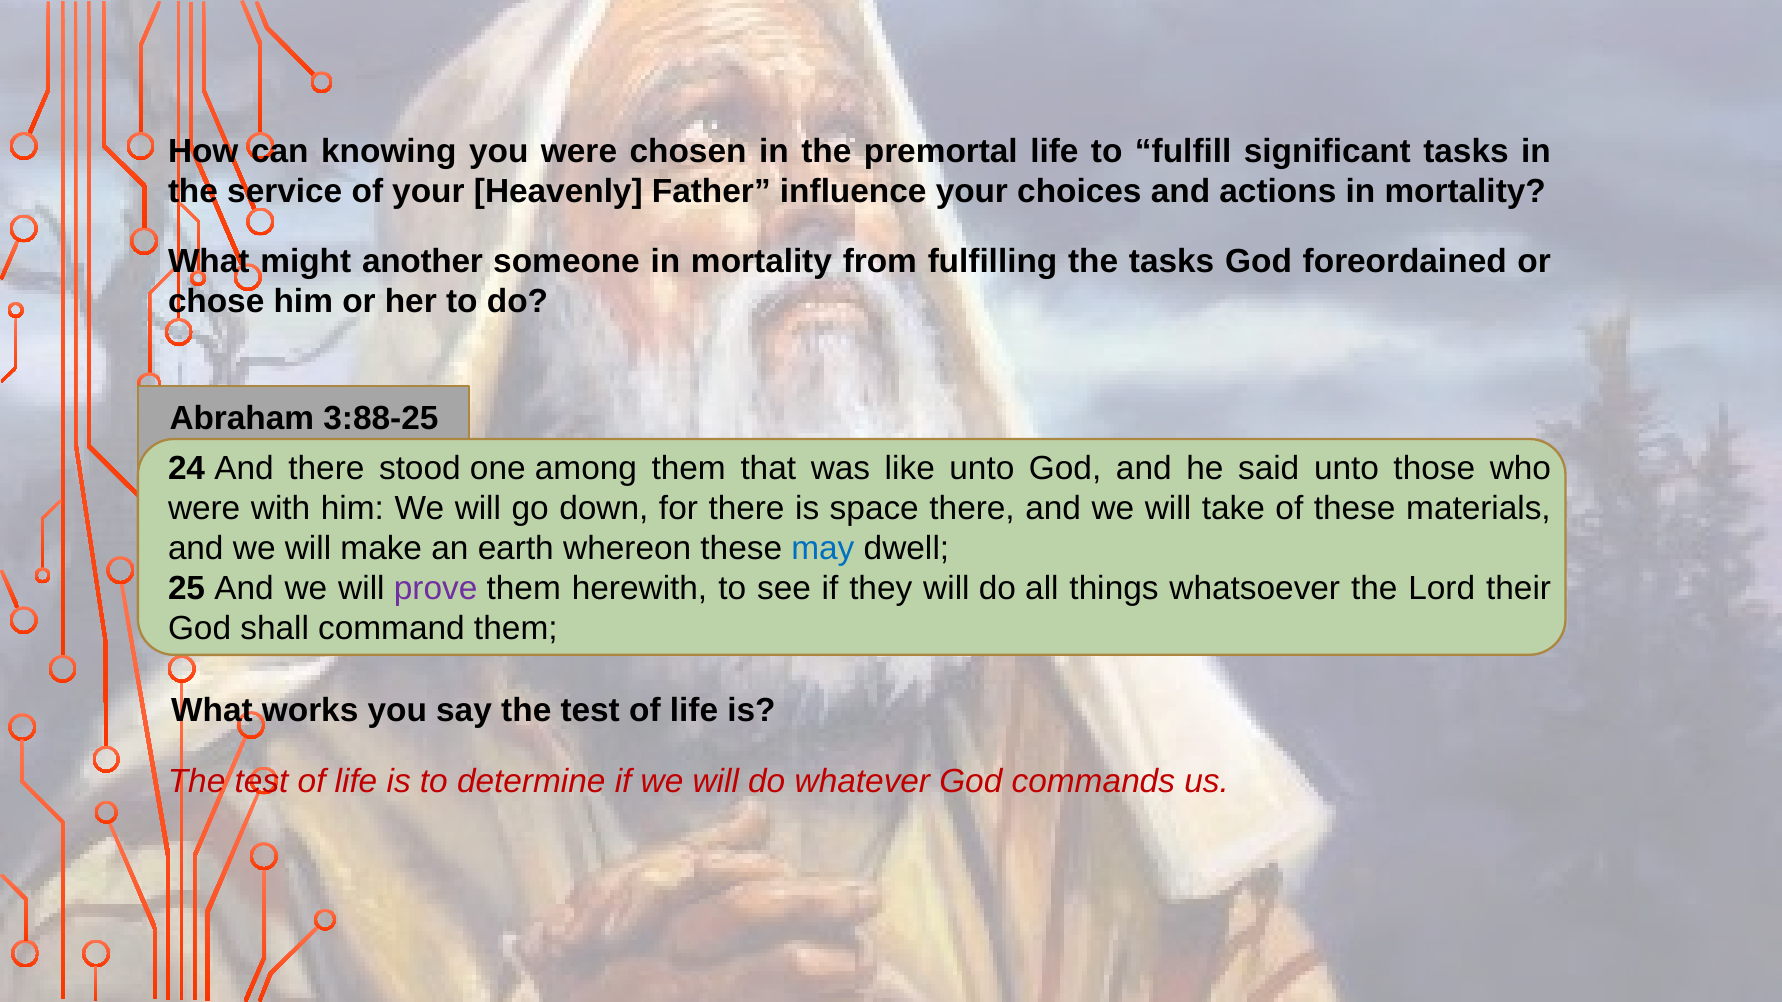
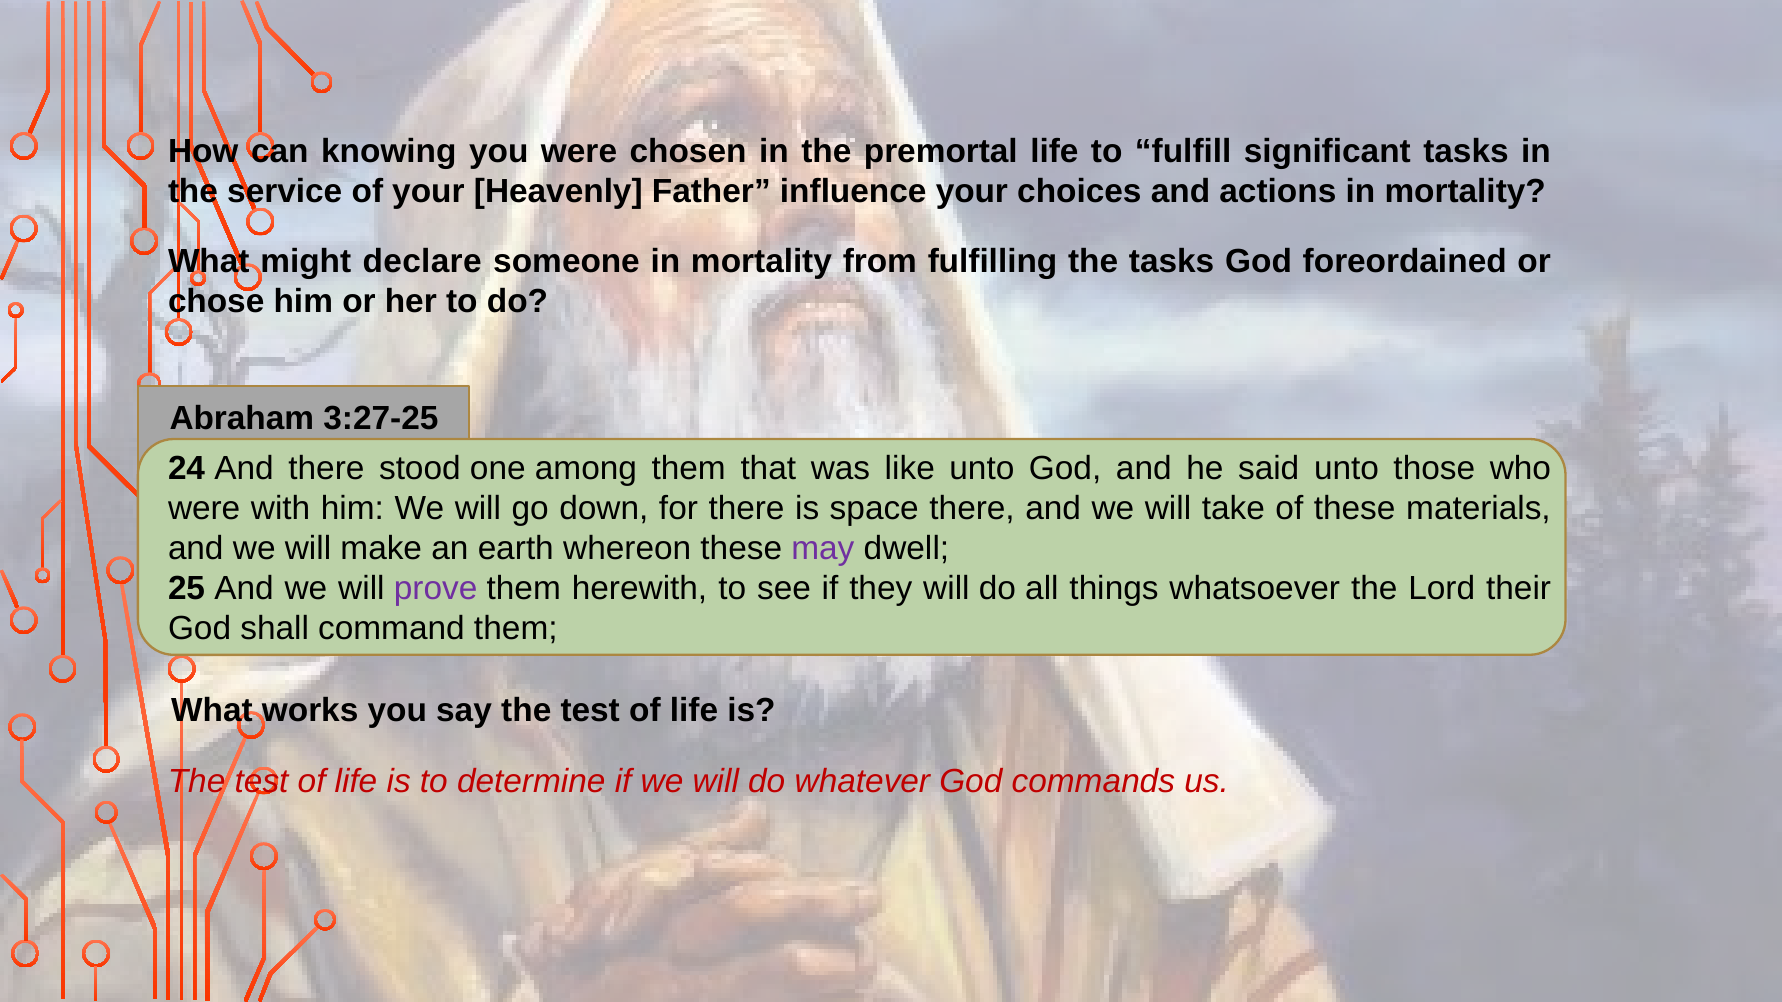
another: another -> declare (422, 262)
3:88-25: 3:88-25 -> 3:27-25 (381, 419)
may colour: blue -> purple (823, 549)
